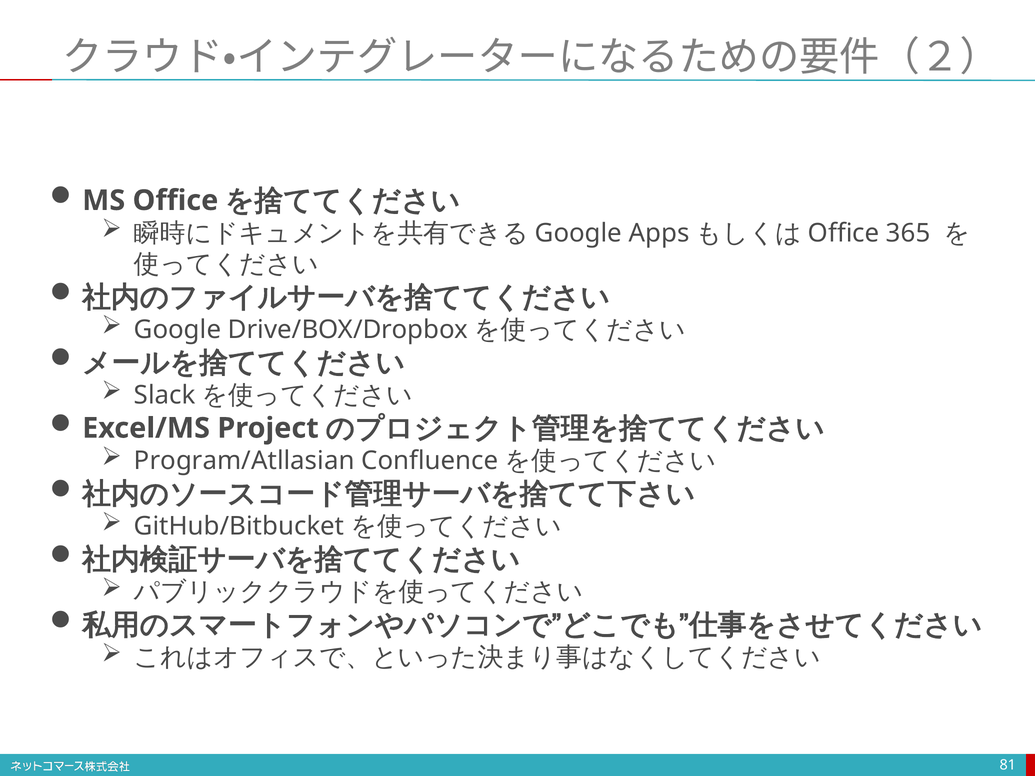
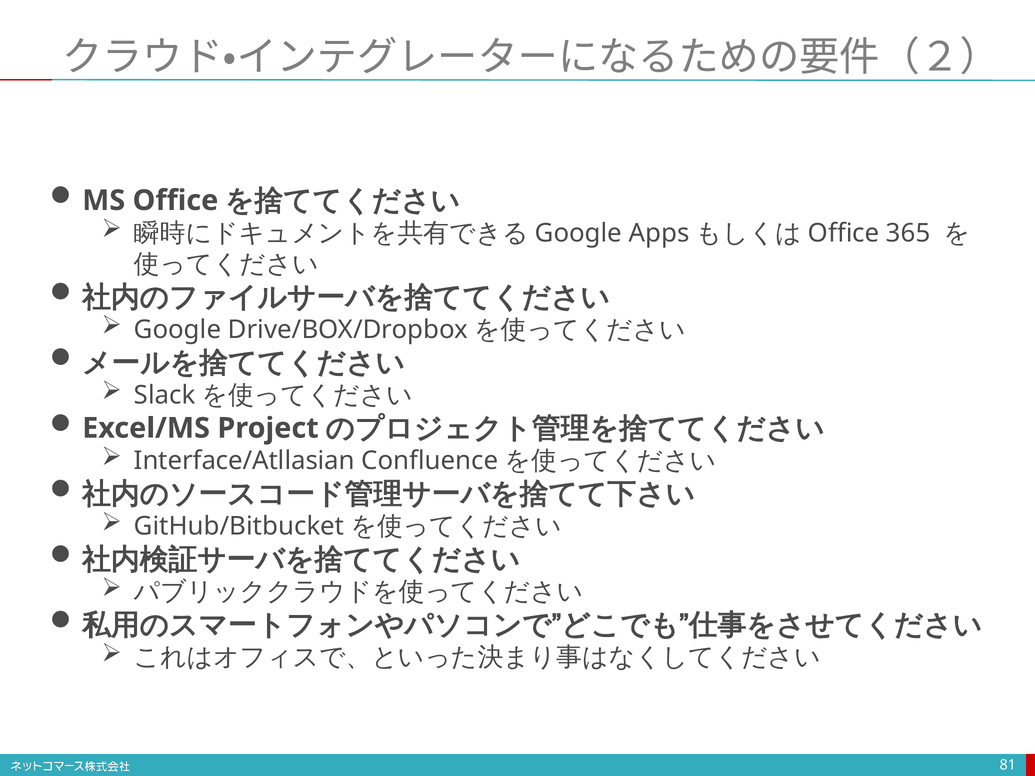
Program/Atllasian: Program/Atllasian -> Interface/Atllasian (244, 461)
